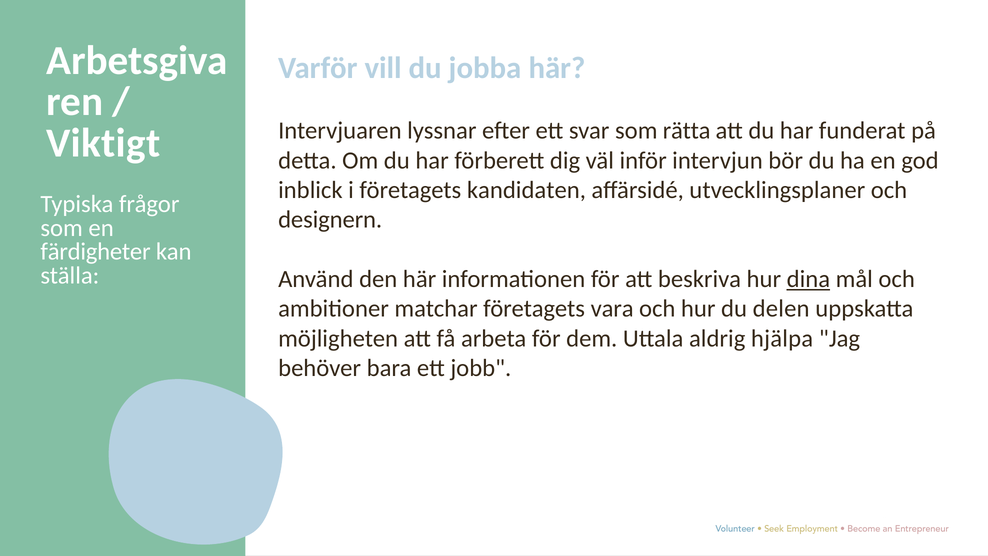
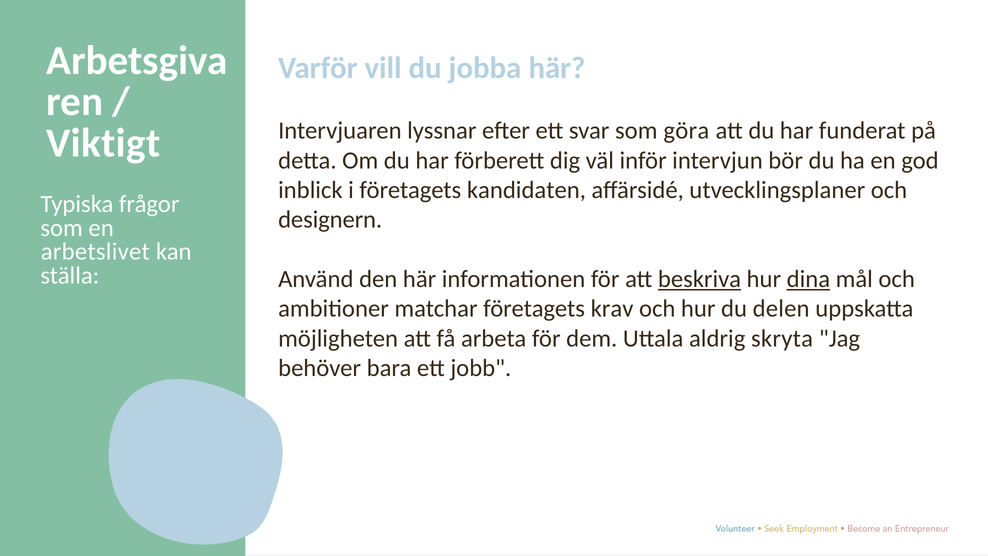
rätta: rätta -> göra (686, 131)
färdigheter: färdigheter -> arbetslivet (95, 252)
beskriva underline: none -> present (700, 279)
vara: vara -> krav (612, 309)
hjälpa: hjälpa -> skryta (782, 338)
